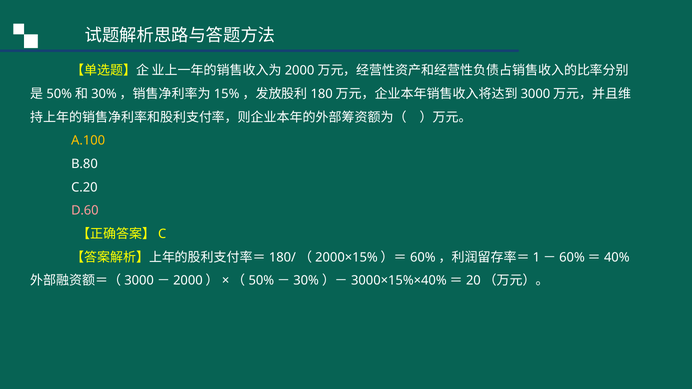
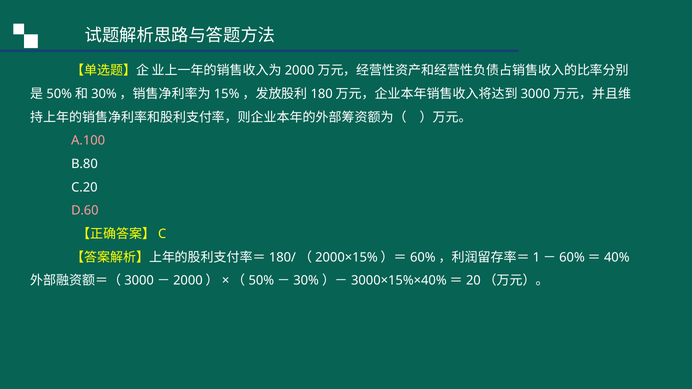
A.100 colour: yellow -> pink (88, 141)
